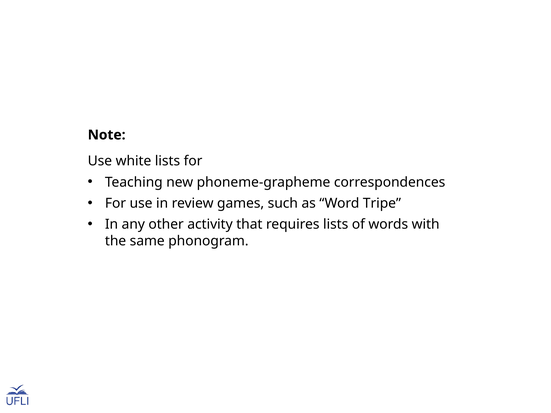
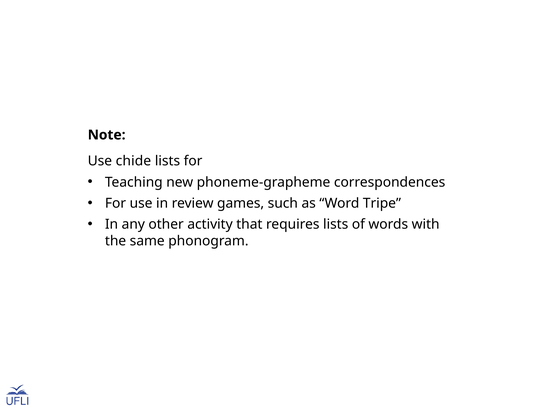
white: white -> chide (133, 161)
